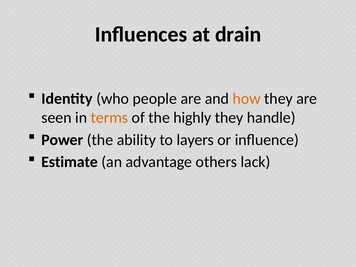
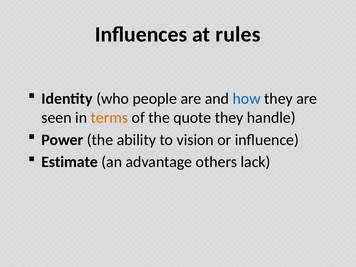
drain: drain -> rules (238, 34)
how colour: orange -> blue (247, 99)
highly: highly -> quote (192, 118)
layers: layers -> vision (195, 140)
